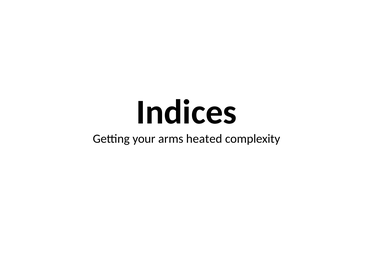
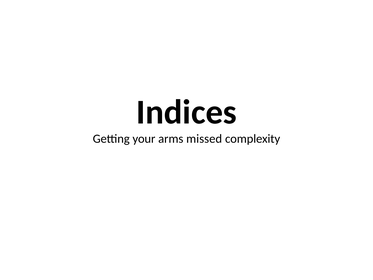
heated: heated -> missed (204, 139)
